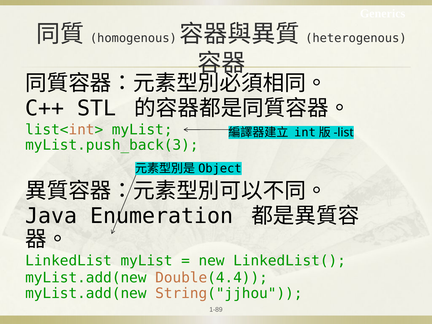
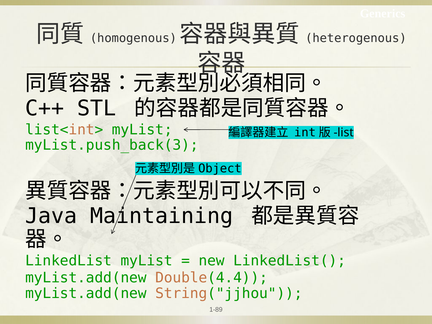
Enumeration: Enumeration -> Maintaining (162, 216)
